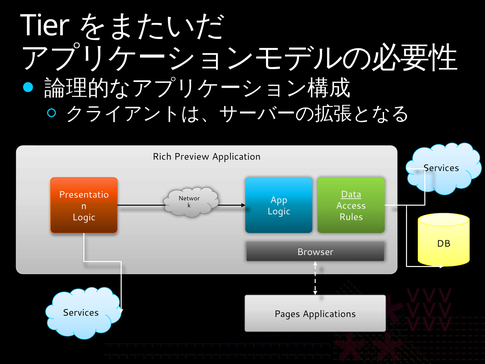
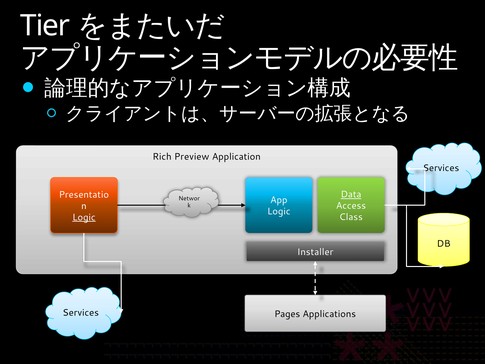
Rules: Rules -> Class (351, 217)
Logic underline: none -> present (84, 217)
Browser: Browser -> Installer (315, 252)
